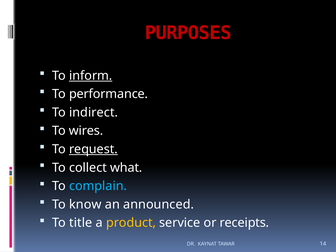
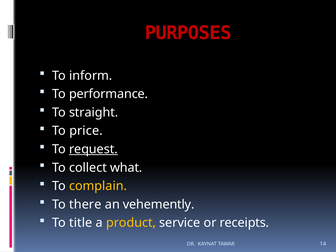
inform underline: present -> none (91, 76)
indirect: indirect -> straight (94, 112)
wires: wires -> price (86, 131)
complain colour: light blue -> yellow (98, 186)
know: know -> there (85, 204)
announced: announced -> vehemently (159, 204)
